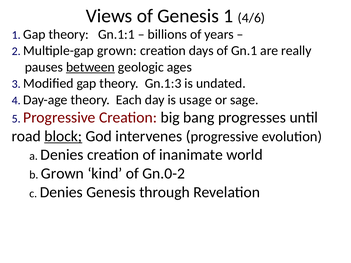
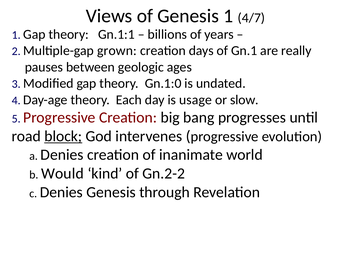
4/6: 4/6 -> 4/7 (251, 18)
between underline: present -> none (91, 67)
Gn.1:3: Gn.1:3 -> Gn.1:0 (163, 83)
sage: sage -> slow (244, 100)
b Grown: Grown -> Would (62, 174)
Gn.0-2: Gn.0-2 -> Gn.2-2 (164, 174)
